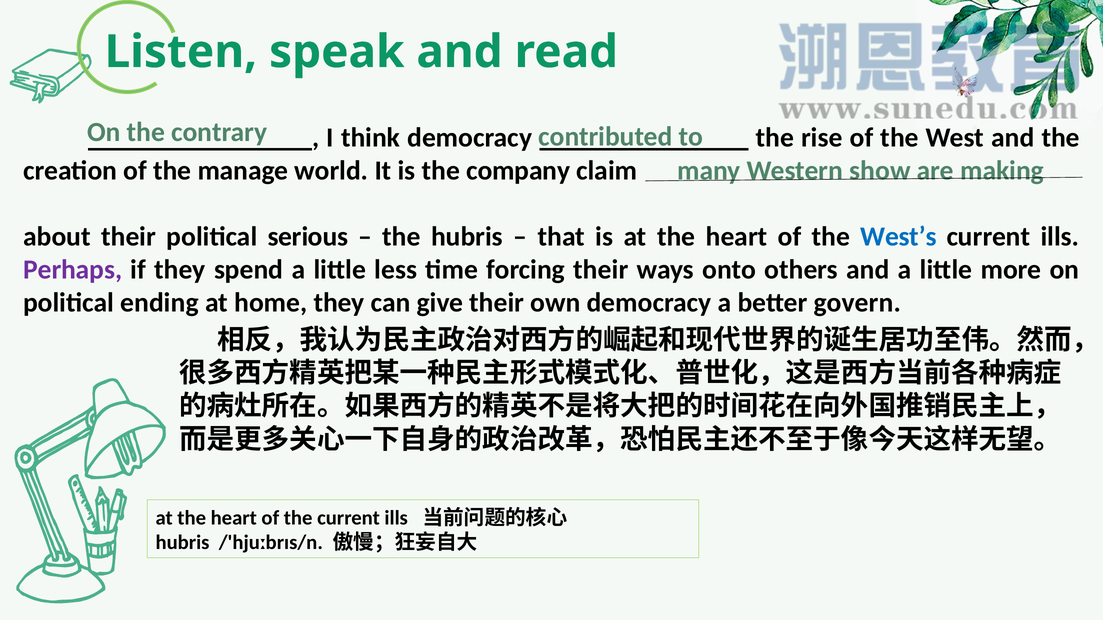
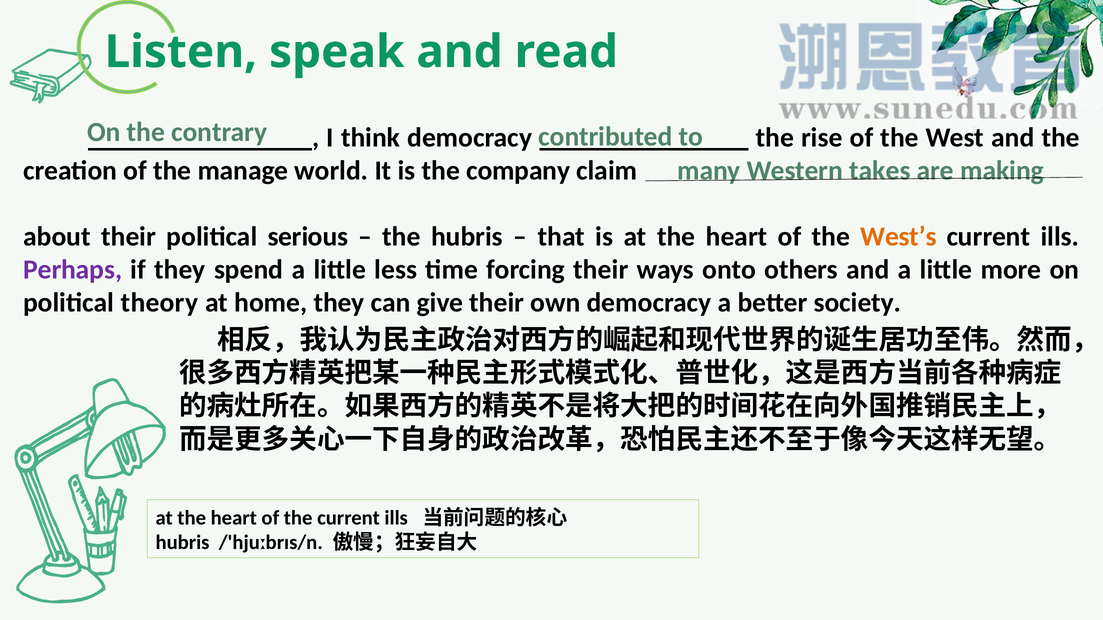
show: show -> takes (880, 171)
West’s colour: blue -> orange (898, 237)
ending: ending -> theory (159, 303)
govern: govern -> society (858, 303)
